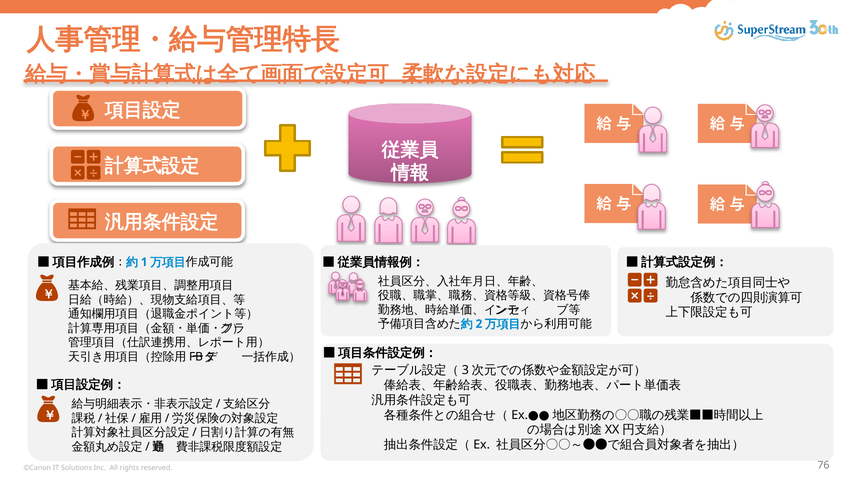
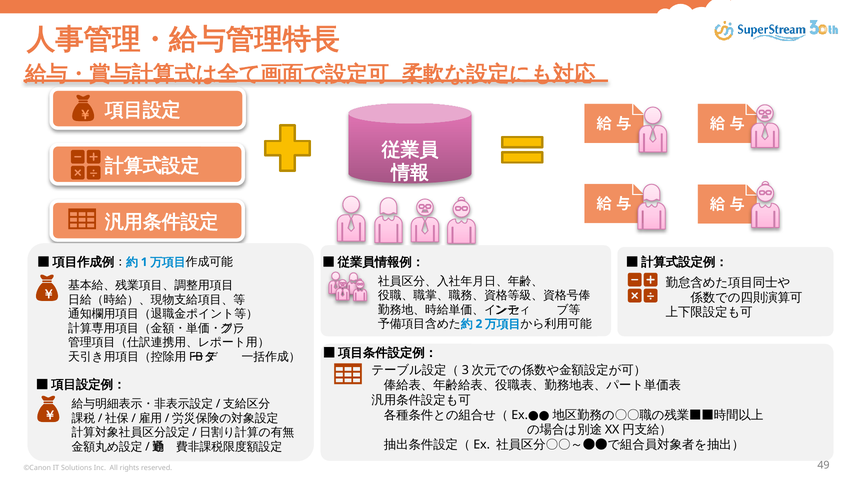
76: 76 -> 49 (823, 465)
